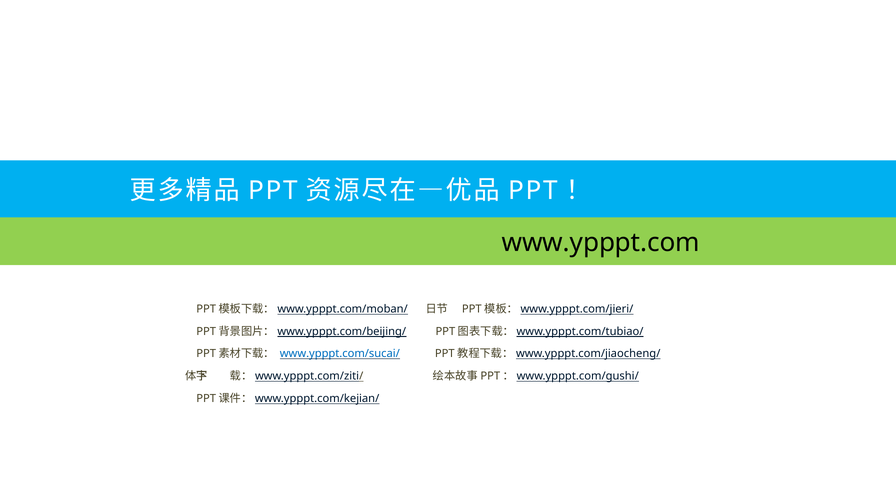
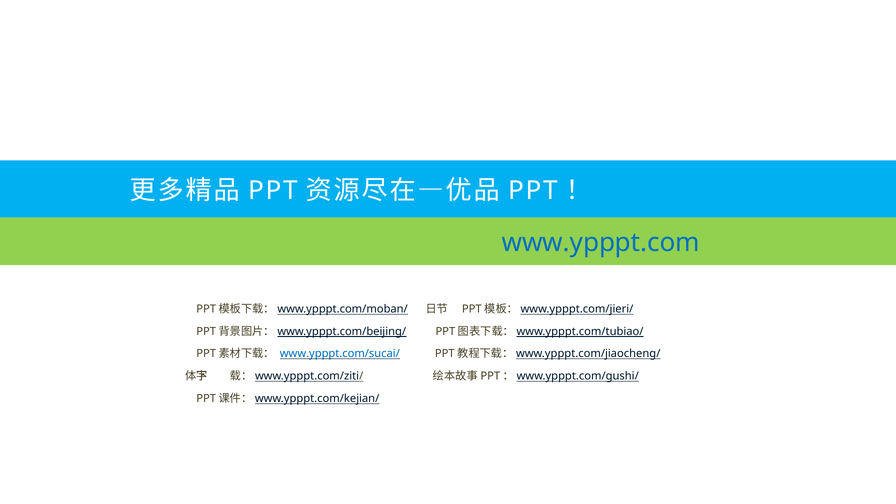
www.ypppt.com colour: black -> blue (601, 243)
